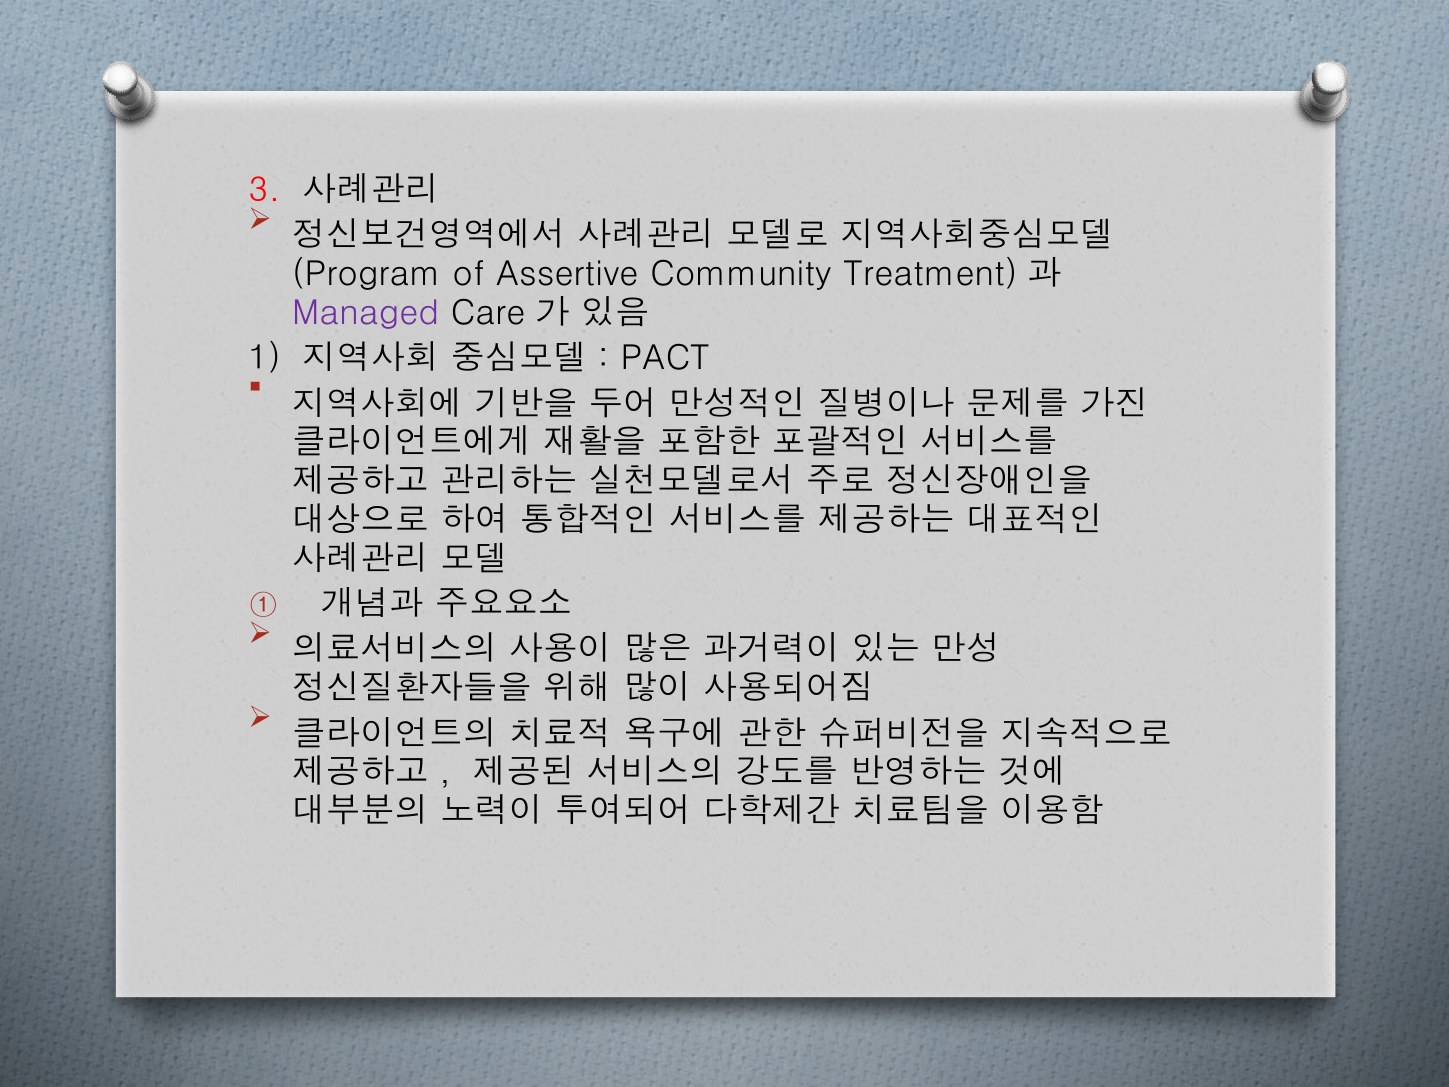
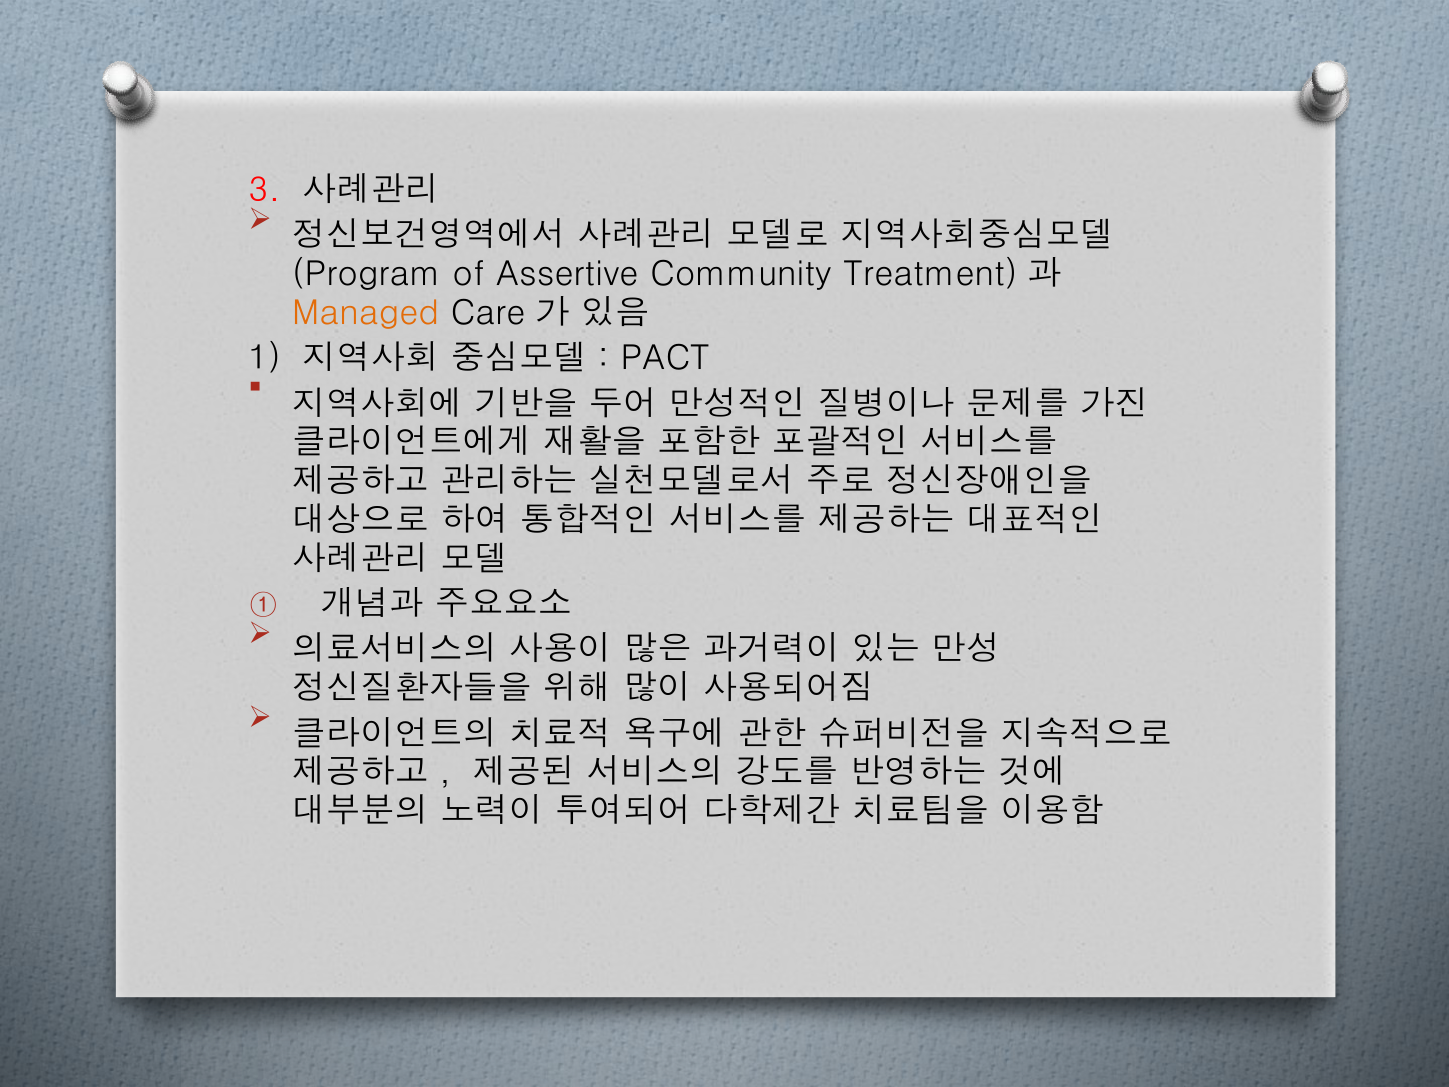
Managed colour: purple -> orange (365, 313)
